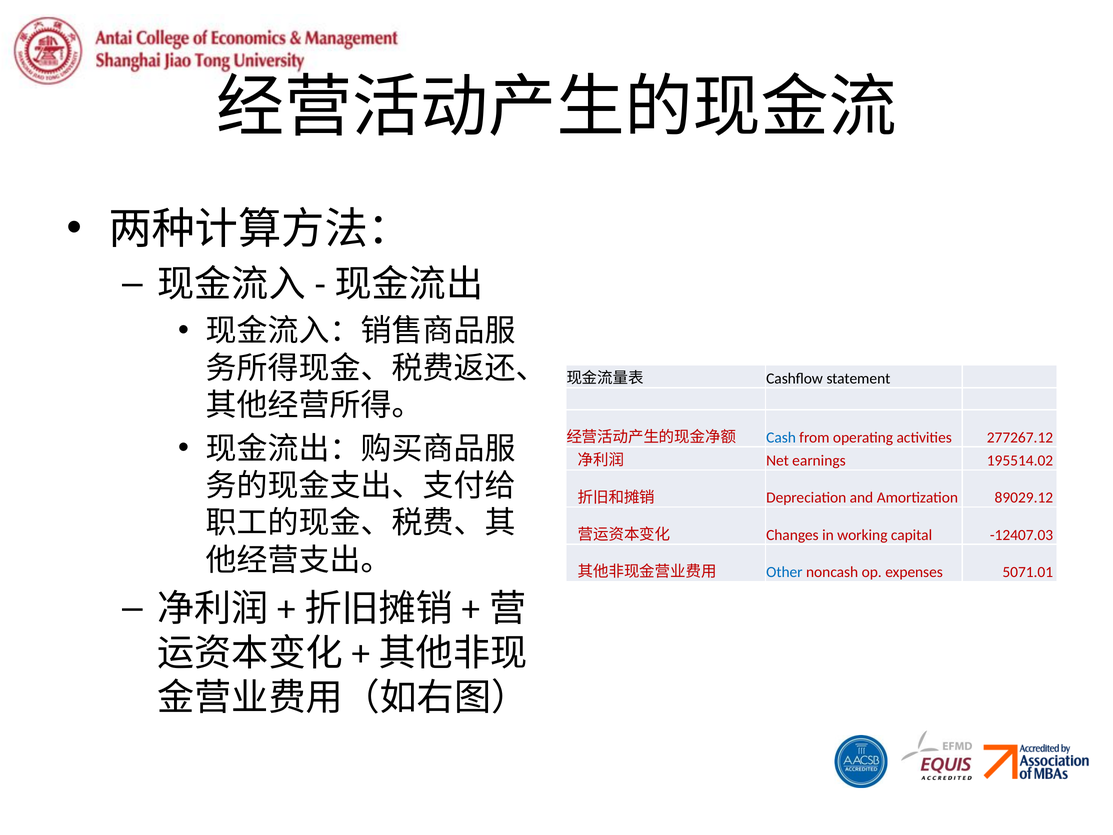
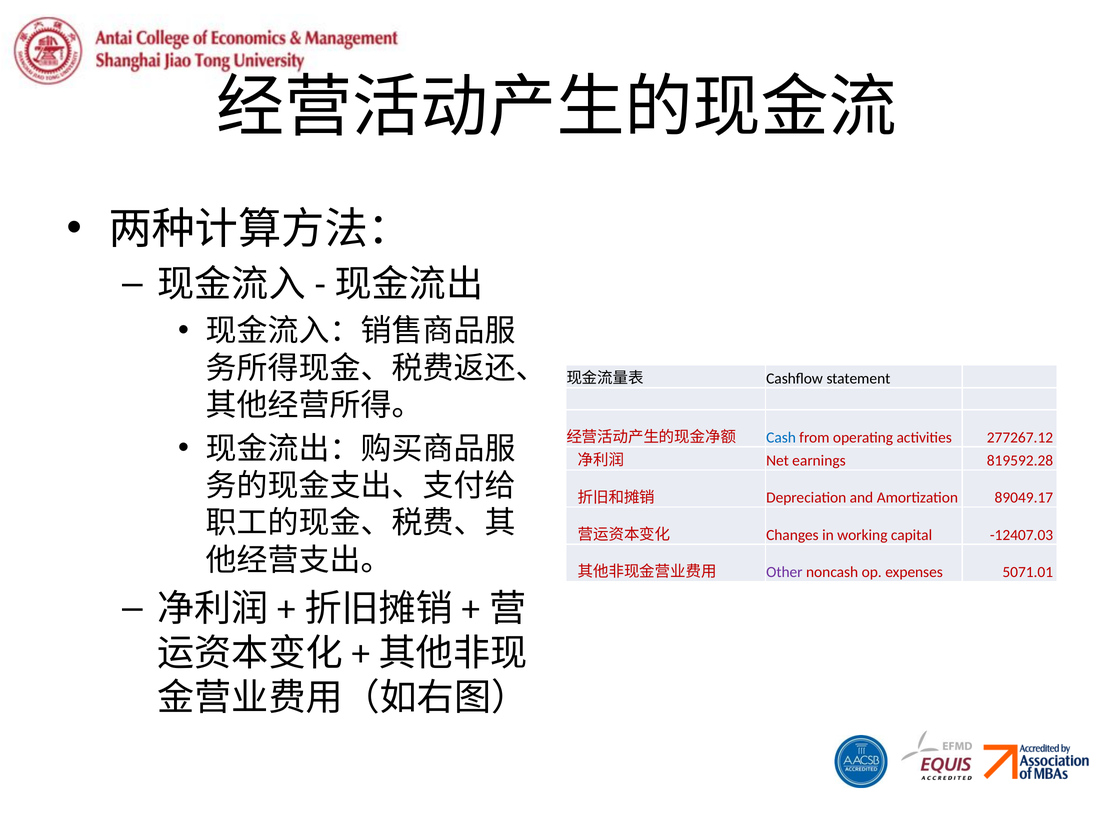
195514.02: 195514.02 -> 819592.28 (1020, 461)
89029.12: 89029.12 -> 89049.17 (1024, 498)
Other colour: blue -> purple (784, 572)
